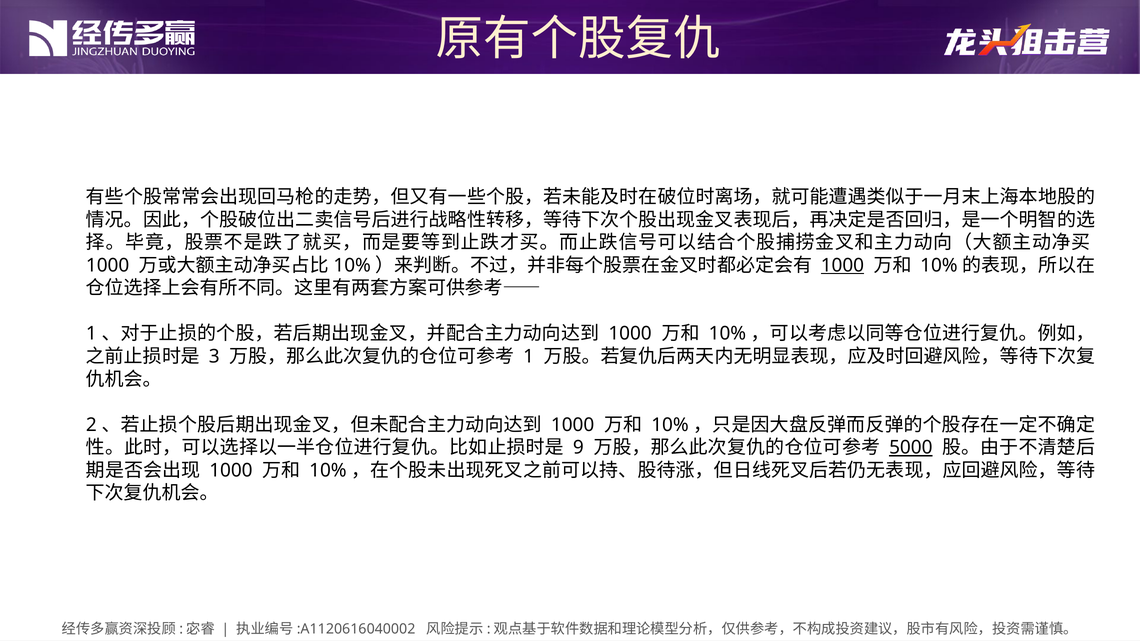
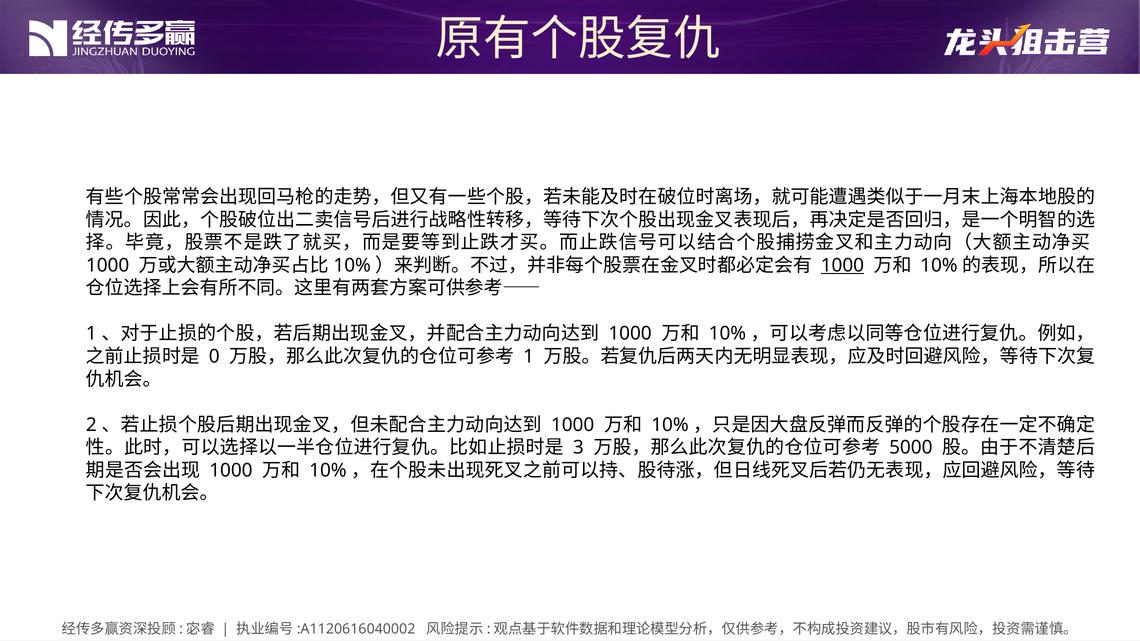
3: 3 -> 0 (214, 357)
9: 9 -> 3 (578, 448)
5000 underline: present -> none (911, 448)
